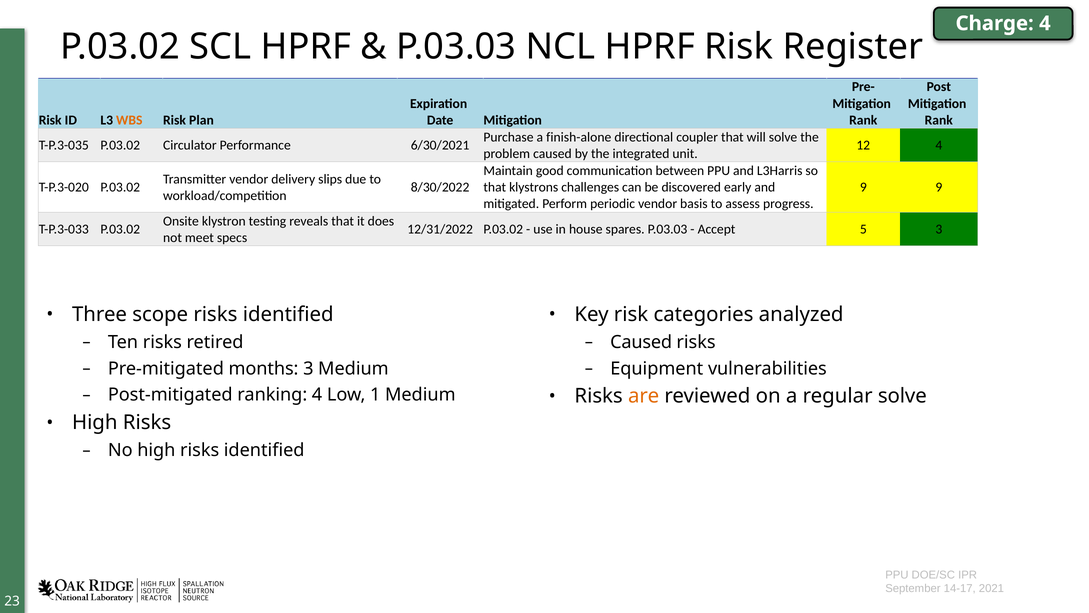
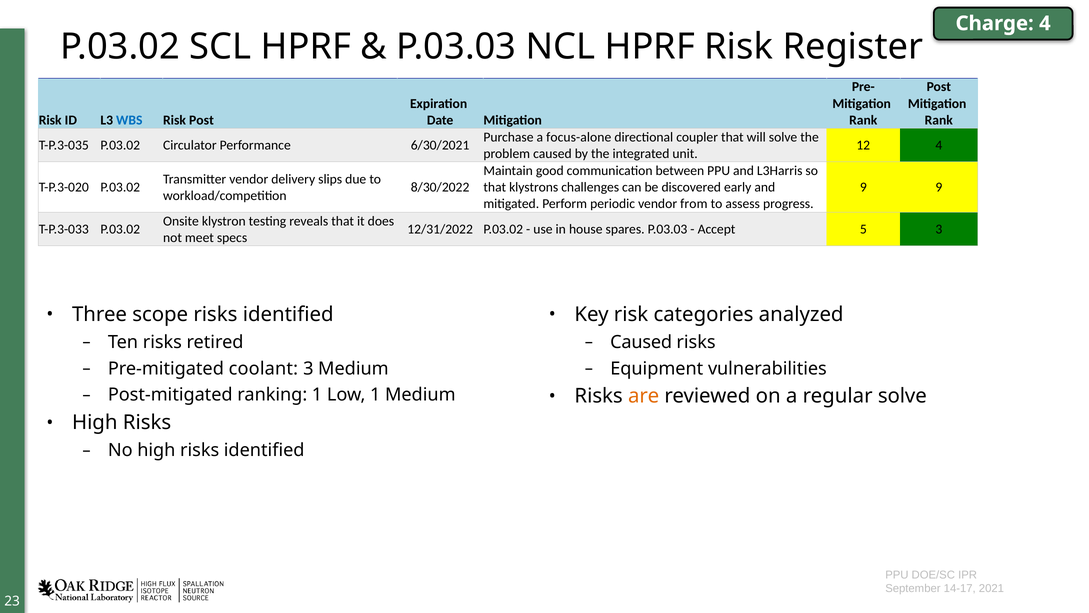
WBS colour: orange -> blue (129, 120)
Risk Plan: Plan -> Post (201, 120)
finish-alone: finish-alone -> focus-alone (579, 137)
basis: basis -> from (694, 204)
months: months -> coolant (263, 368)
ranking 4: 4 -> 1 (317, 395)
